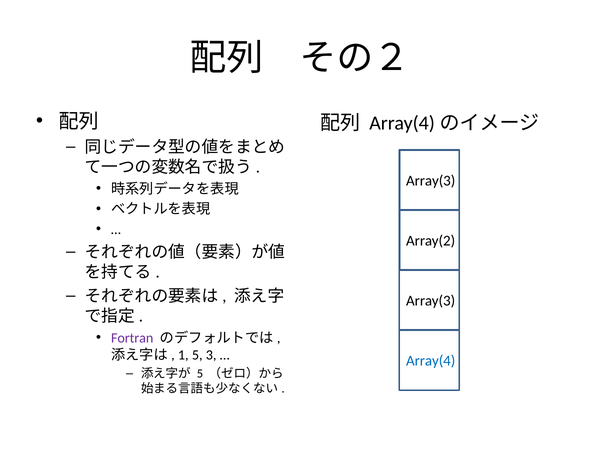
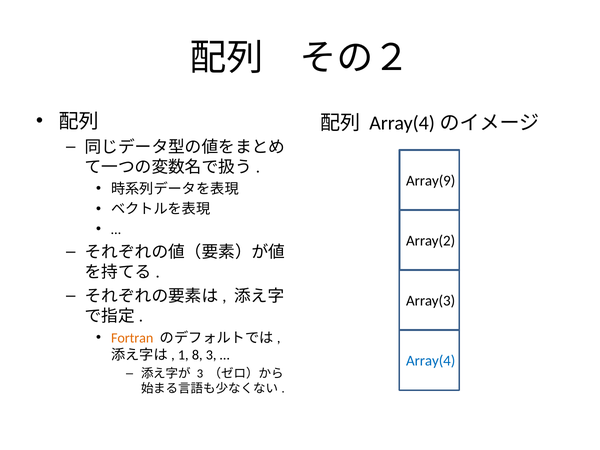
Array(3: Array(3 -> Array(9 (431, 181)
Fortran colour: purple -> orange (132, 338)
1 5: 5 -> 8 (197, 355)
5: 5 -> 3 (200, 374)
